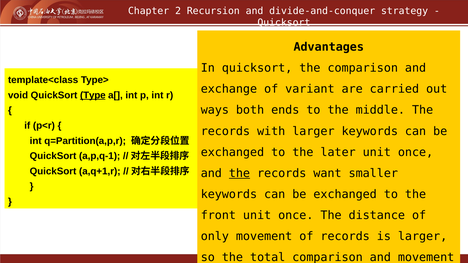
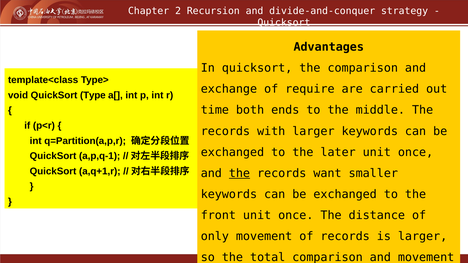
variant: variant -> require (310, 89)
Type underline: present -> none (93, 95)
ways: ways -> time (215, 110)
